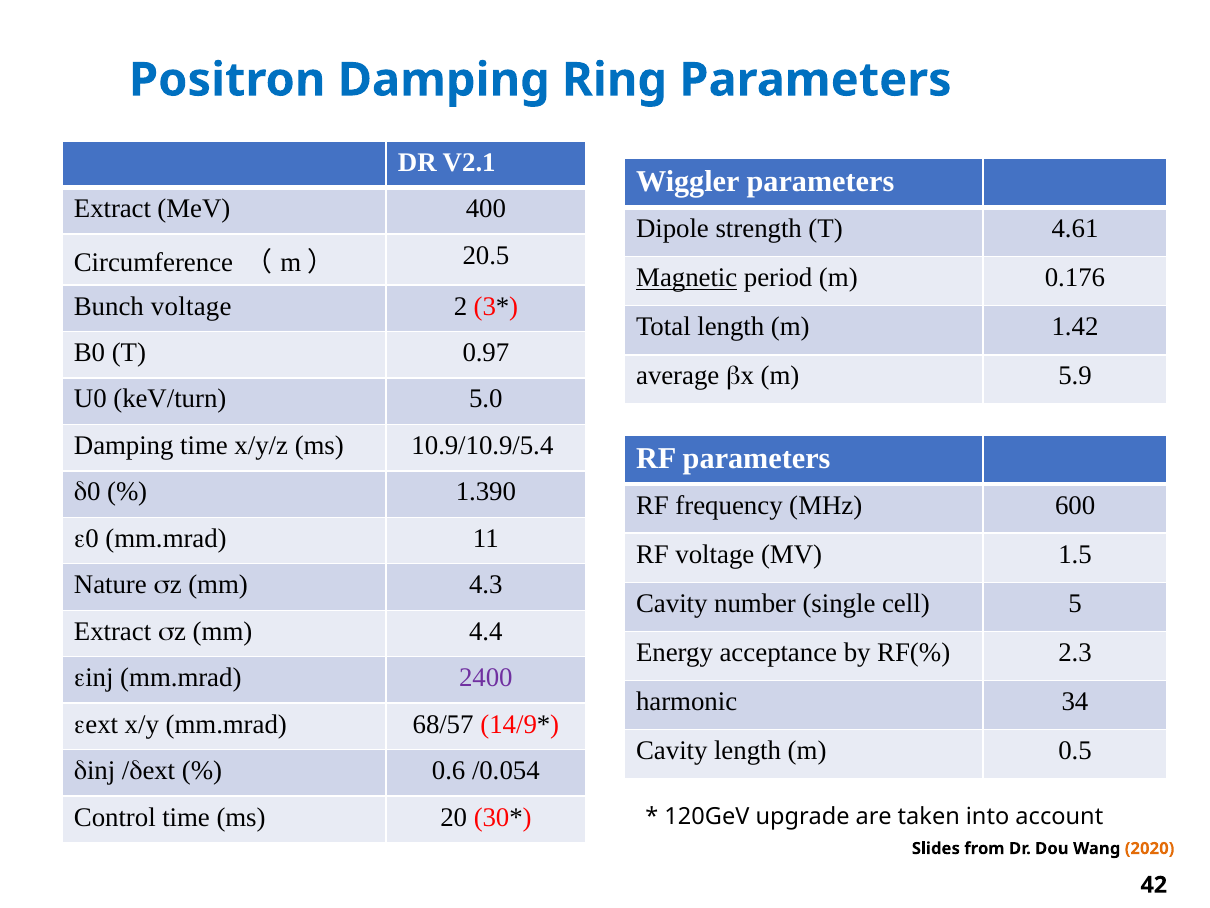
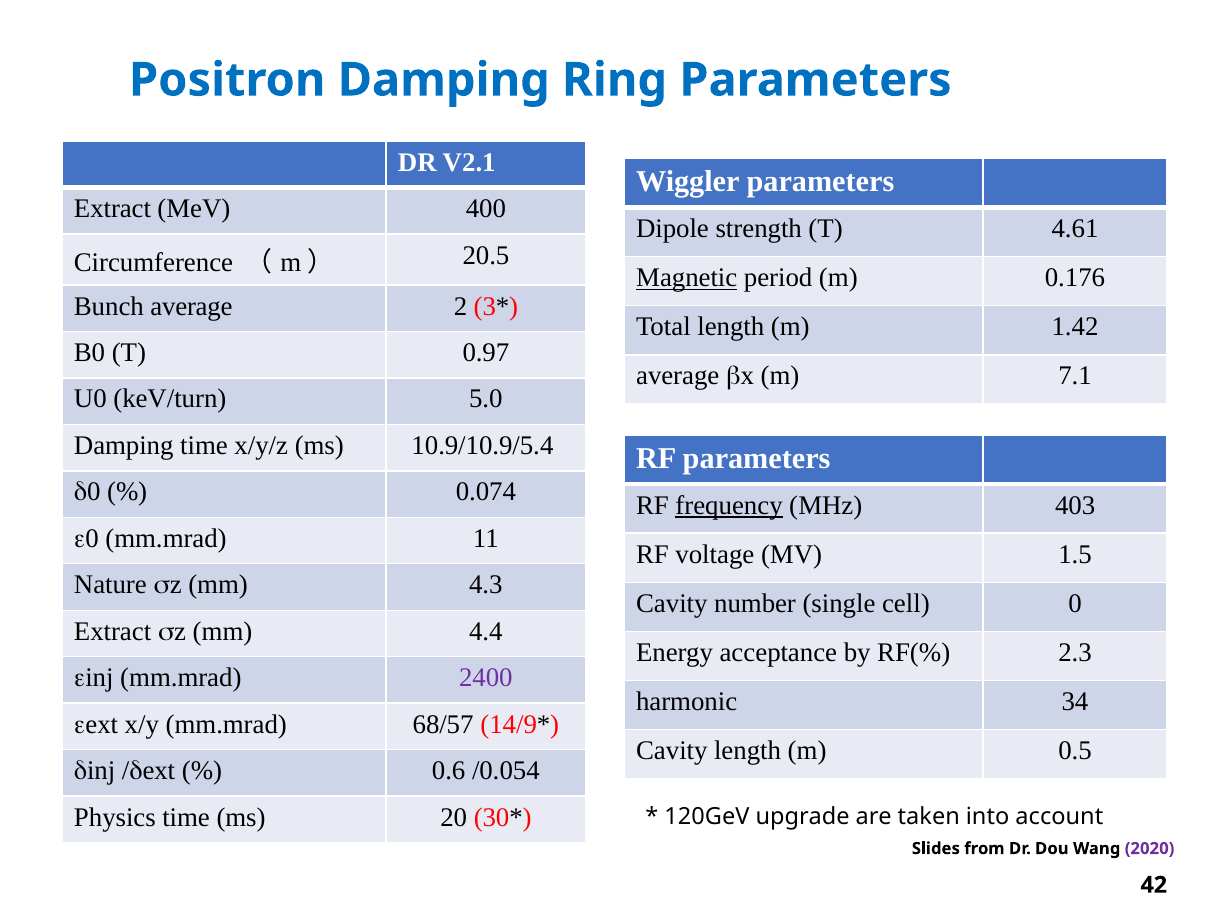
Bunch voltage: voltage -> average (192, 306)
5.9: 5.9 -> 7.1 (1075, 376)
1.390: 1.390 -> 0.074 (486, 492)
frequency underline: none -> present (729, 505)
600: 600 -> 403 (1075, 505)
5: 5 -> 0 (1075, 603)
Control: Control -> Physics (115, 817)
2020 colour: orange -> purple (1150, 848)
